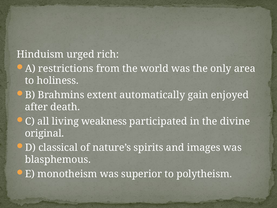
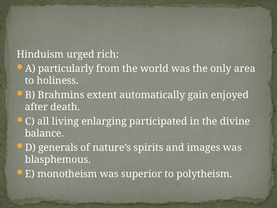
restrictions: restrictions -> particularly (66, 69)
weakness: weakness -> enlarging (104, 121)
original: original -> balance (44, 133)
classical: classical -> generals (58, 147)
